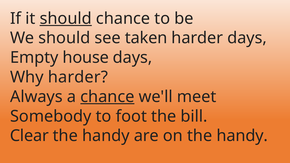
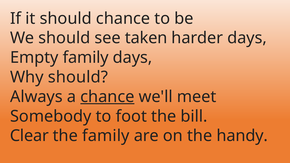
should underline: present -> none (66, 18)
Empty house: house -> family (86, 58)
Why harder: harder -> should (78, 77)
handy: handy -> family (106, 136)
